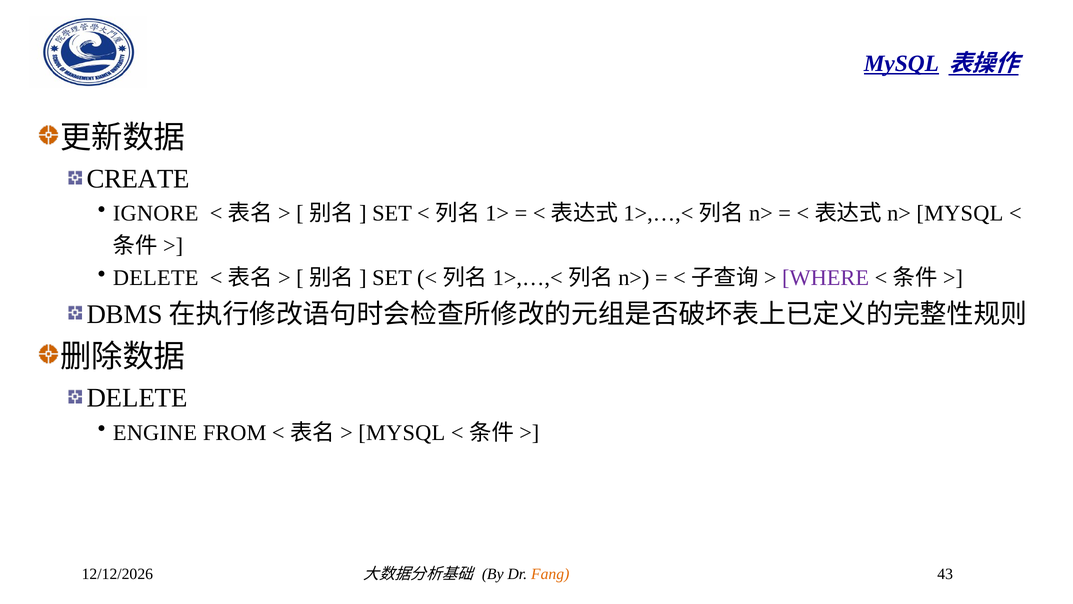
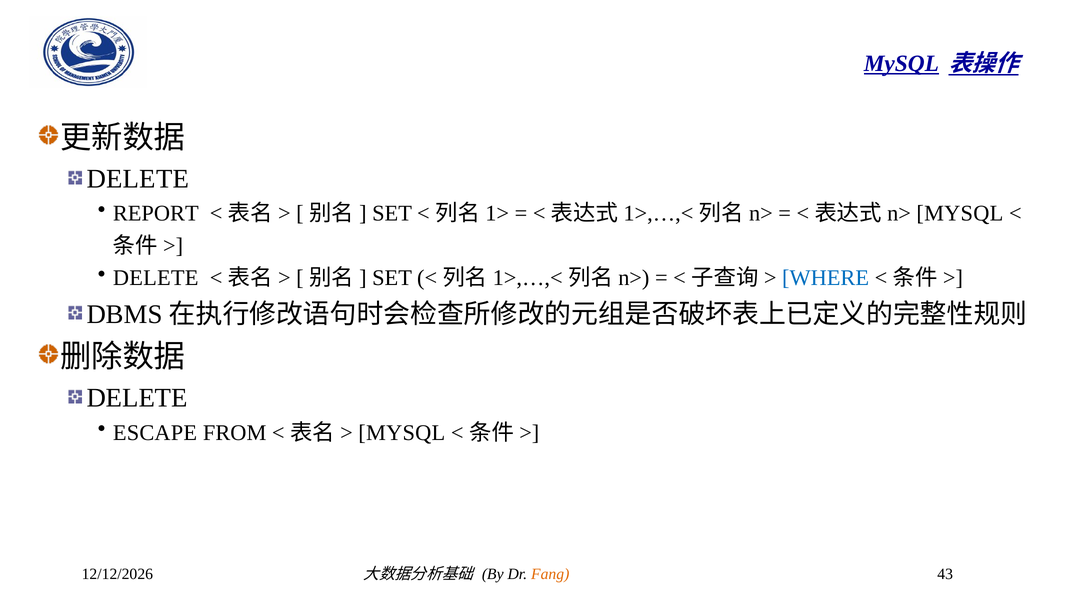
CREATE: CREATE -> DELETE (138, 179)
IGNORE: IGNORE -> REPORT (156, 213)
WHERE colour: purple -> blue (826, 278)
ENGINE: ENGINE -> ESCAPE (155, 432)
